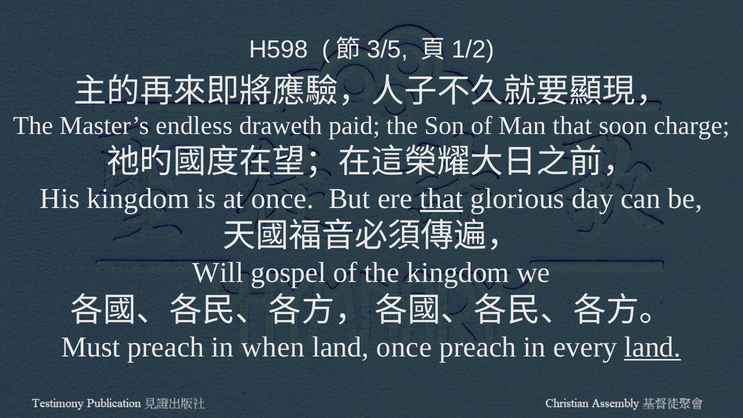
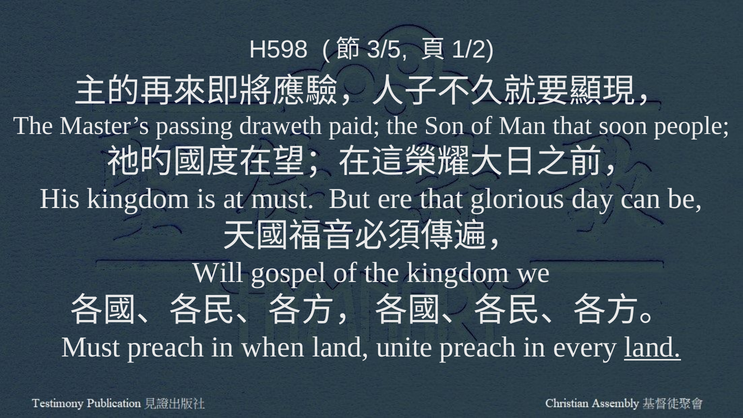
endless: endless -> passing (194, 126)
charge: charge -> people (692, 126)
at once: once -> must (283, 199)
that underline: present -> none (441, 199)
land once: once -> unite (404, 347)
